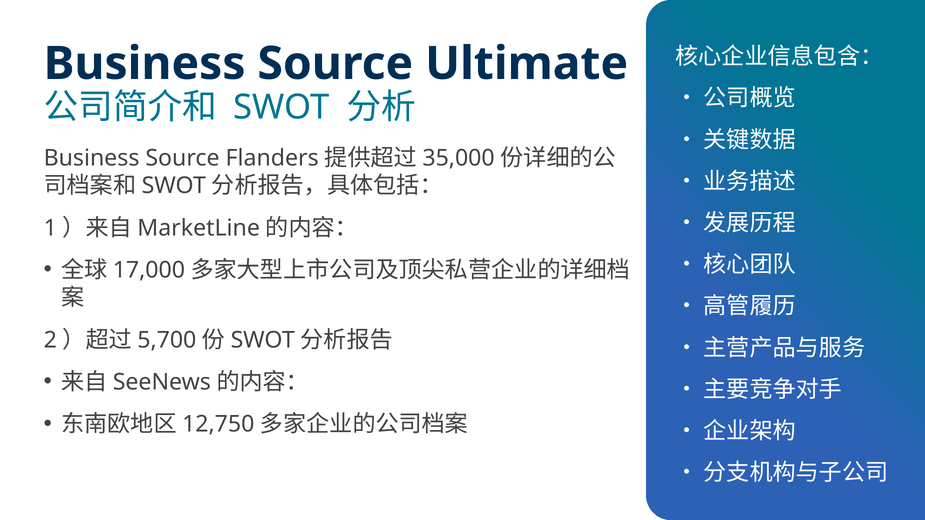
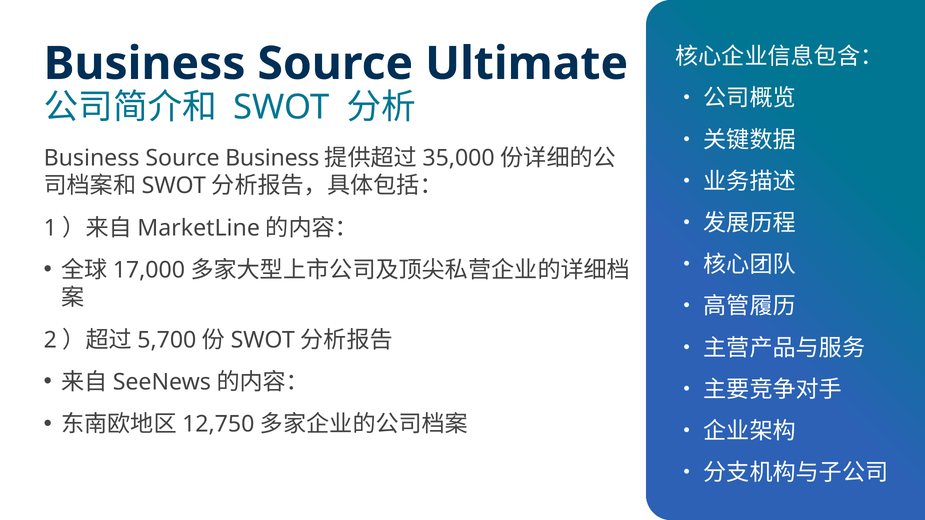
Source Flanders: Flanders -> Business (272, 158)
